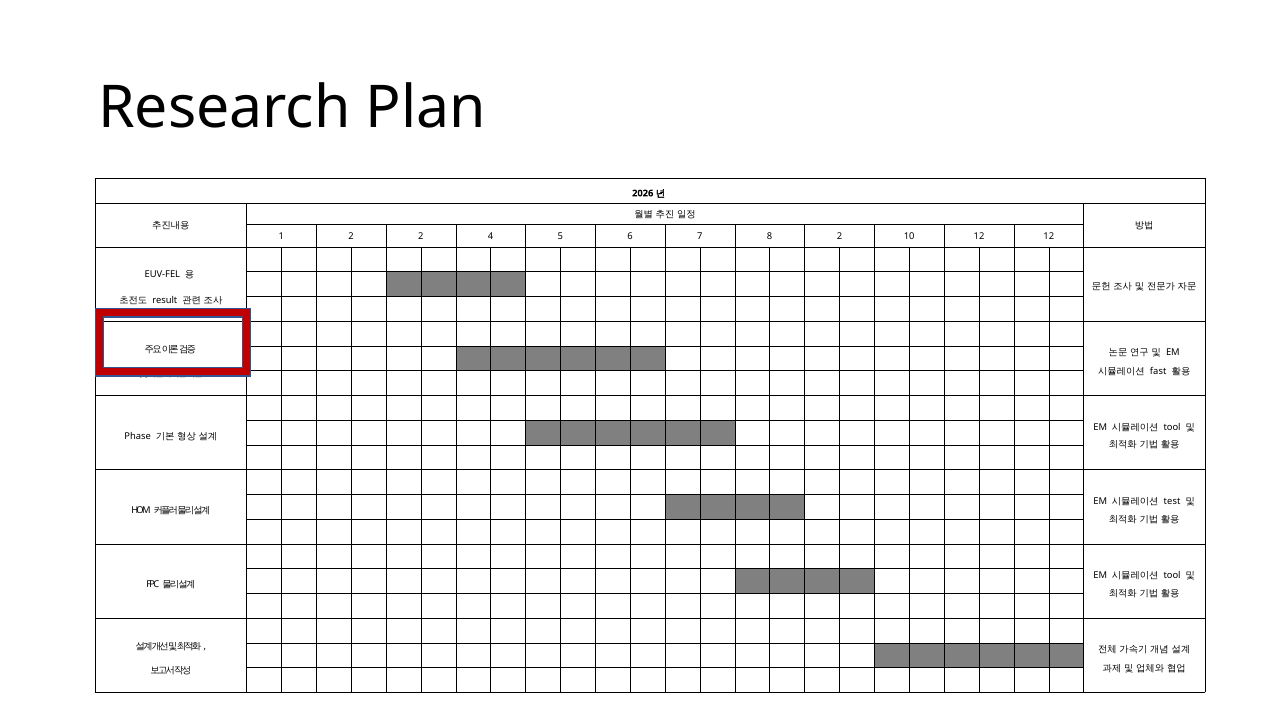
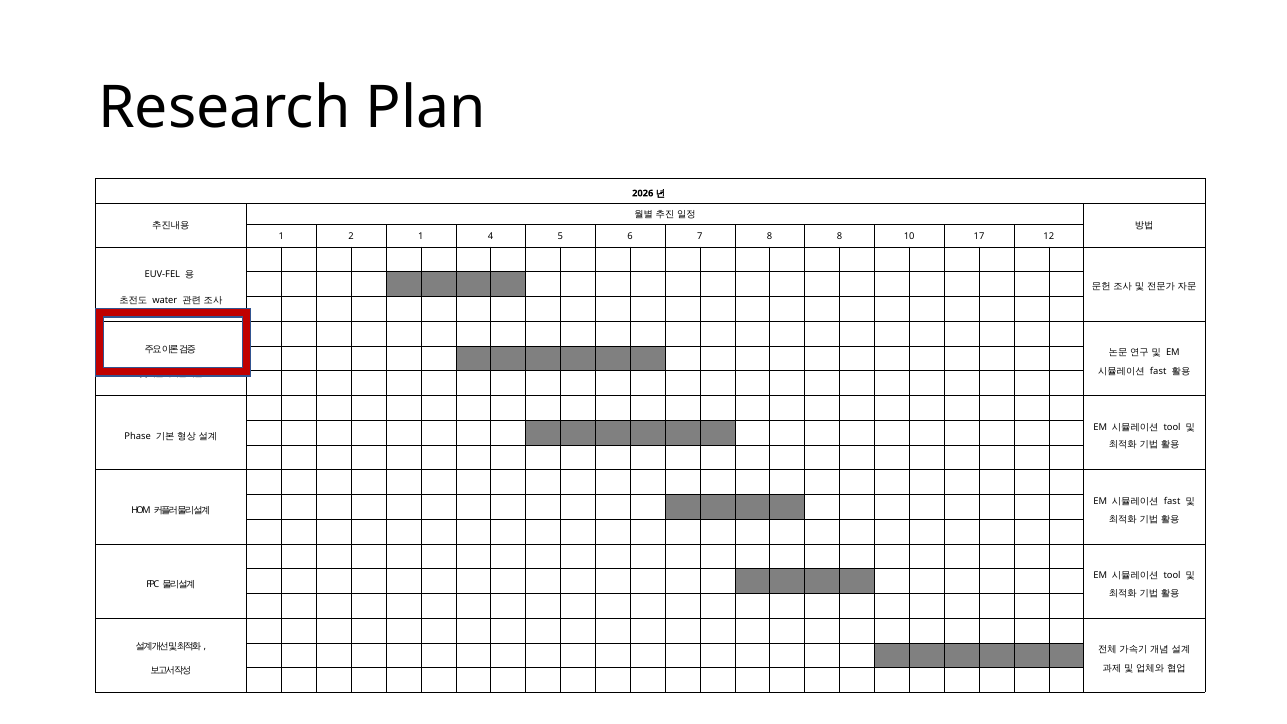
2 2: 2 -> 1 (421, 237)
8 2: 2 -> 8 (839, 237)
10 12: 12 -> 17 (979, 237)
result: result -> water (165, 300)
test: test -> fast (1172, 501)
